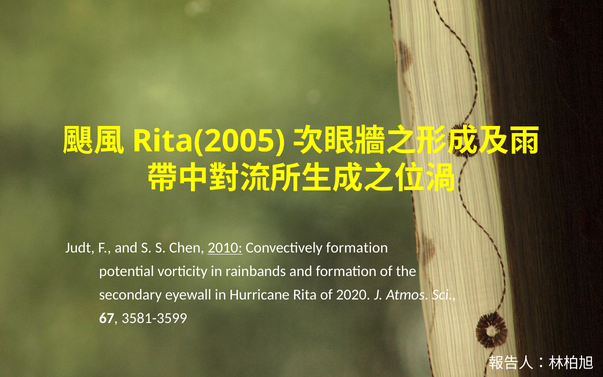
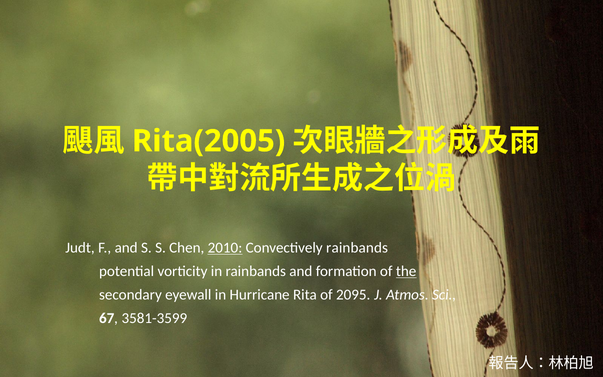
Convectively formation: formation -> rainbands (357, 248)
the underline: none -> present (406, 271)
2020: 2020 -> 2095 (353, 295)
